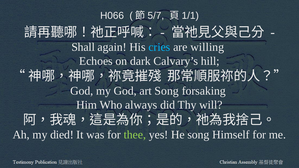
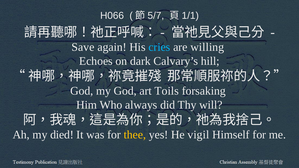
Shall: Shall -> Save (83, 47)
art Song: Song -> Toils (167, 91)
thee colour: light green -> yellow (135, 135)
He song: song -> vigil (198, 135)
